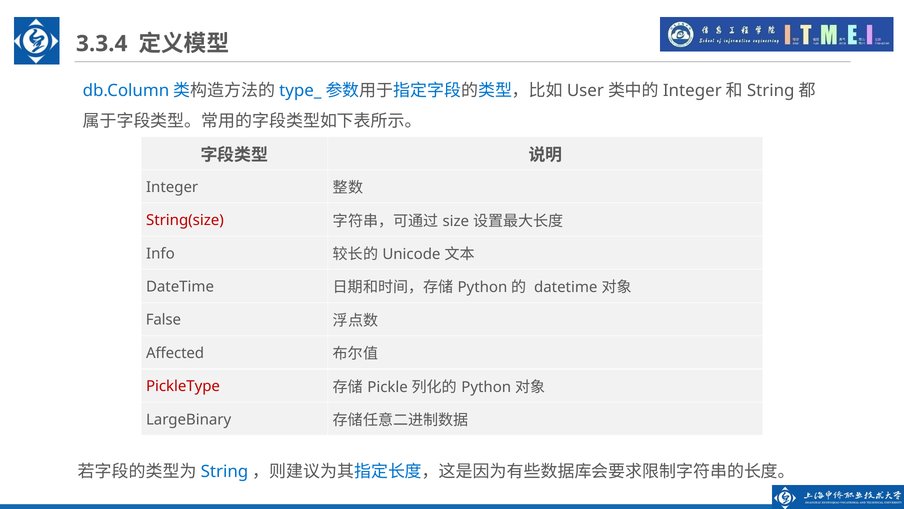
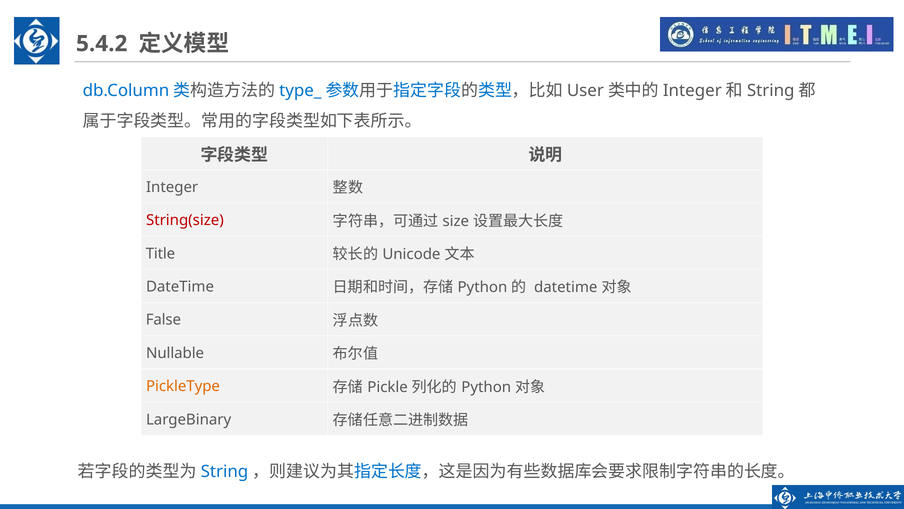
3.3.4: 3.3.4 -> 5.4.2 (102, 44)
Info: Info -> Title (160, 253)
Affected: Affected -> Nullable (175, 353)
PickleType colour: red -> orange (183, 386)
